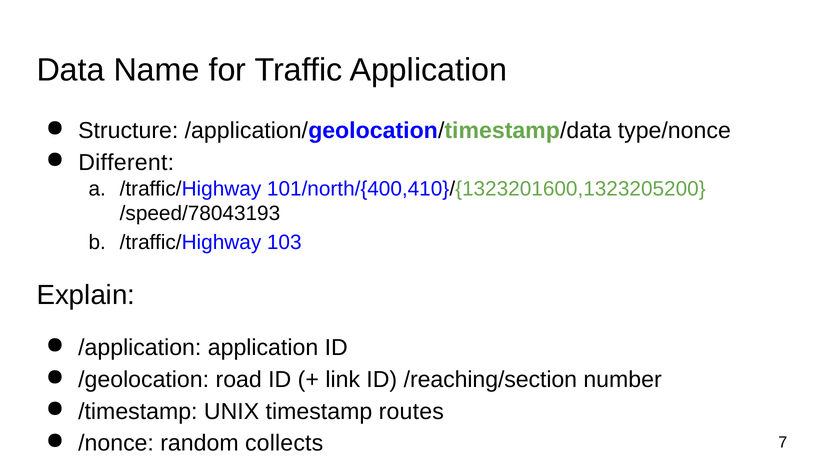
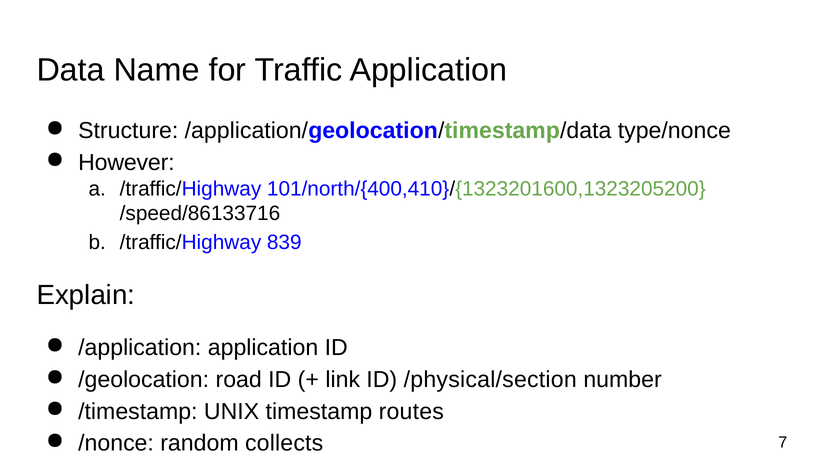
Different: Different -> However (126, 163)
/speed/78043193: /speed/78043193 -> /speed/86133716 (200, 214)
103: 103 -> 839 (284, 242)
/reaching/section: /reaching/section -> /physical/section (490, 380)
